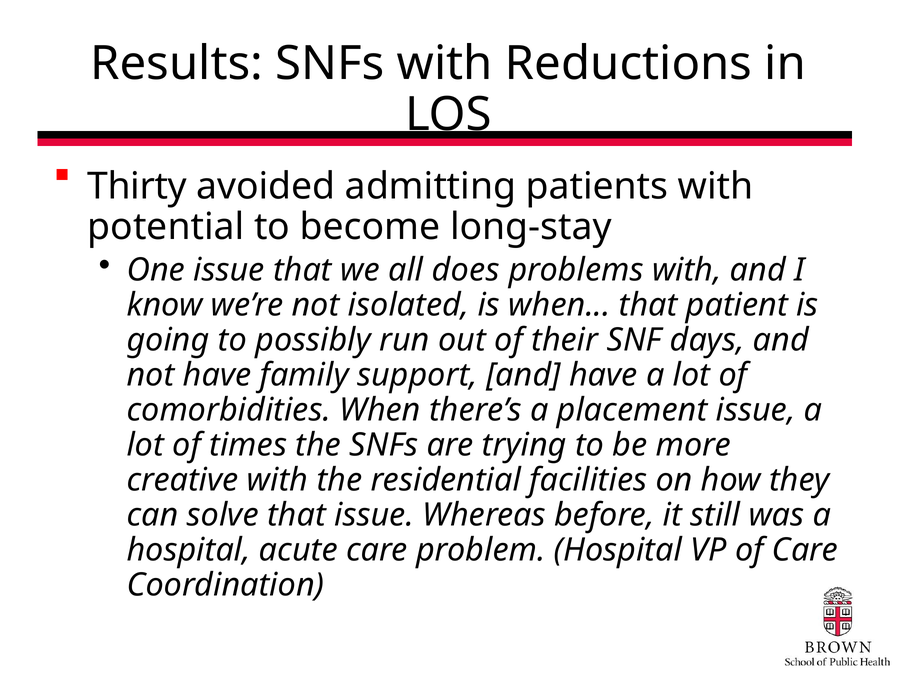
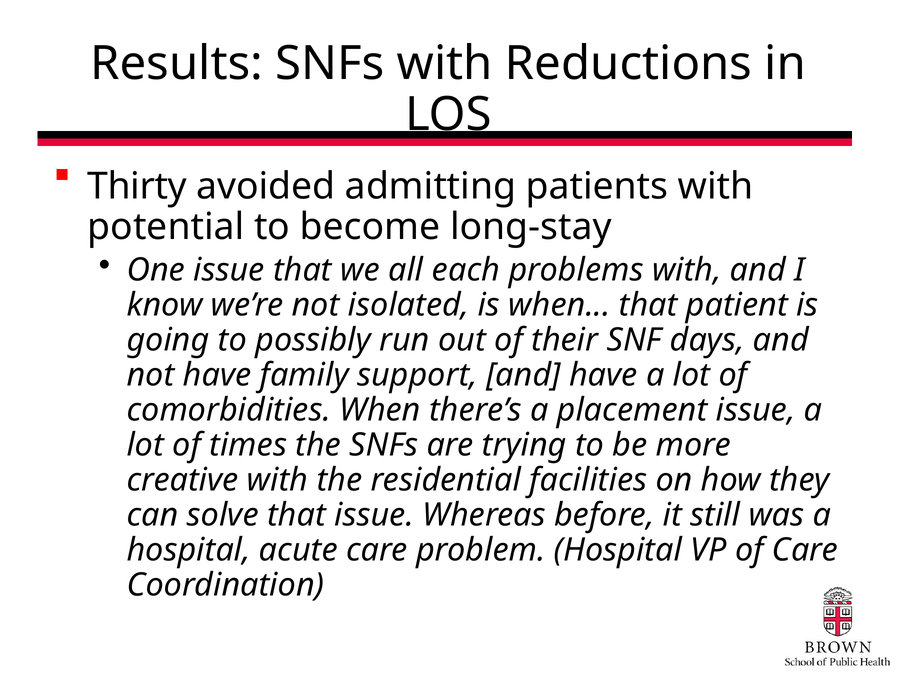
does: does -> each (466, 270)
